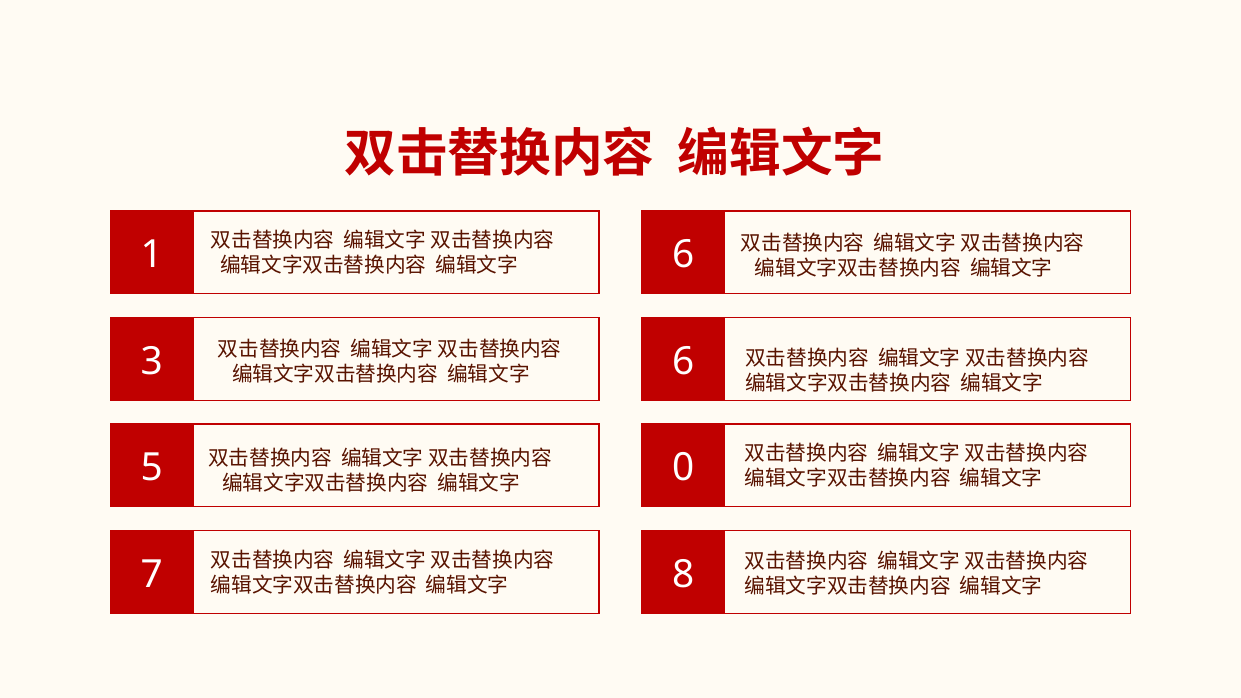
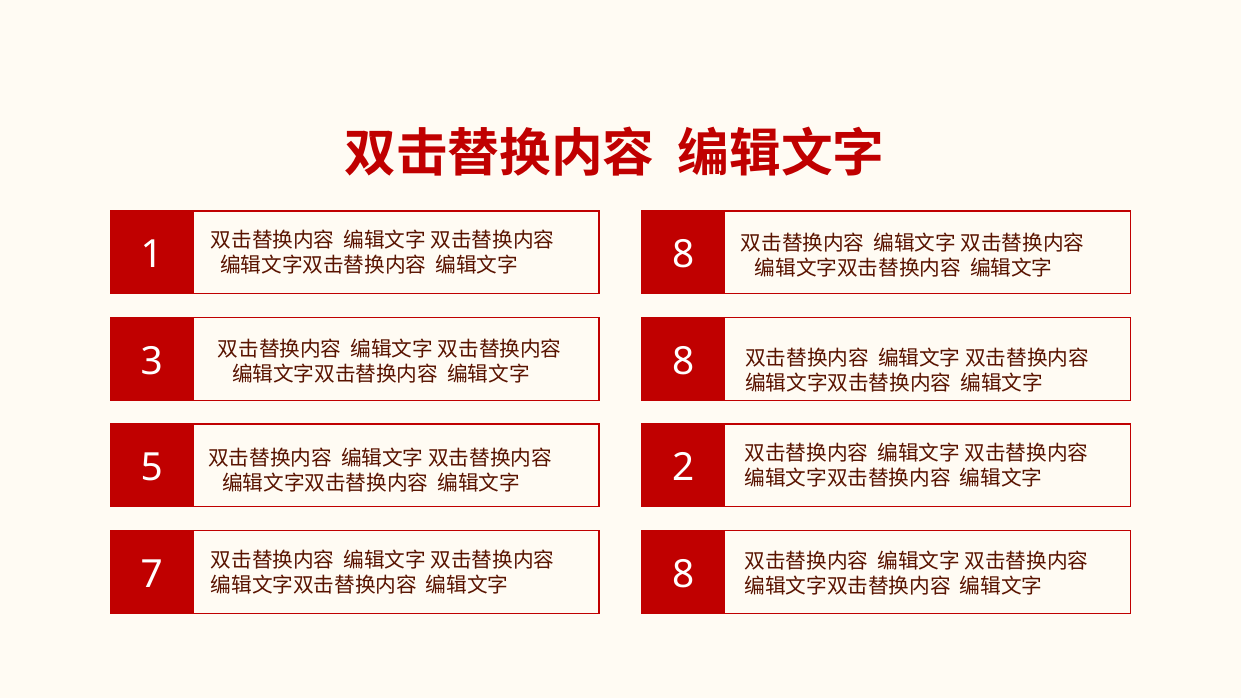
6: 6 -> 8 (683, 255)
3 6: 6 -> 8 (683, 362)
0: 0 -> 2 (683, 468)
